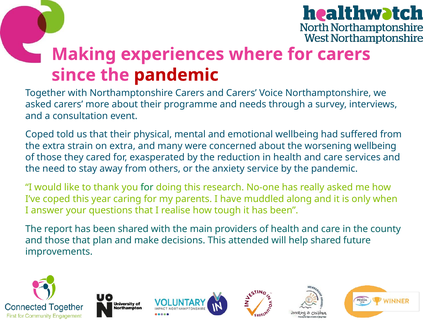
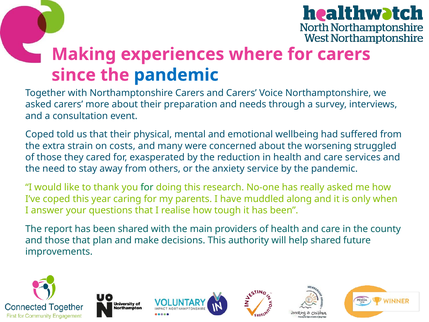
pandemic colour: red -> blue (176, 75)
programme: programme -> preparation (191, 104)
on extra: extra -> costs (122, 146)
worsening wellbeing: wellbeing -> struggled (375, 146)
attended: attended -> authority (249, 240)
